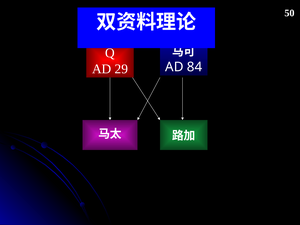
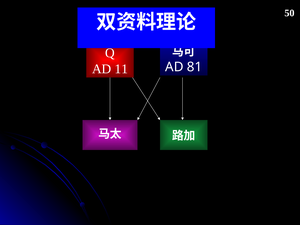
29: 29 -> 11 (121, 69)
84: 84 -> 81 (195, 67)
